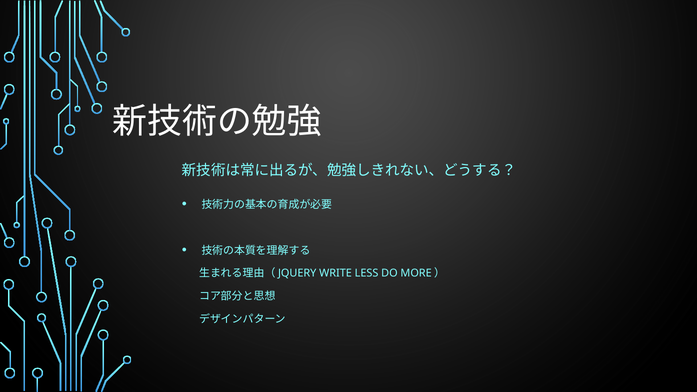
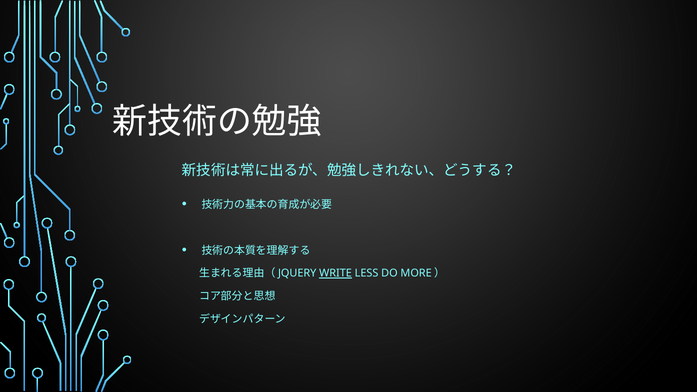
WRITE underline: none -> present (336, 273)
